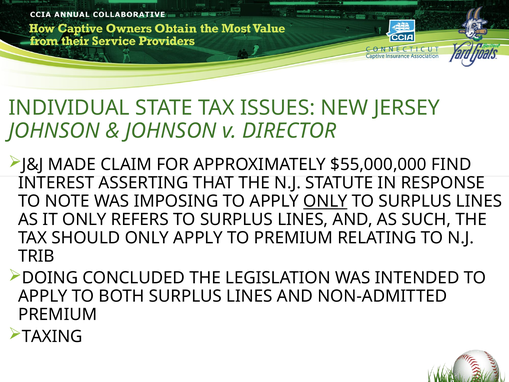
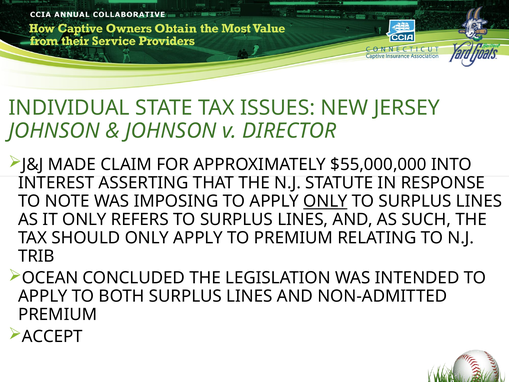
FIND: FIND -> INTO (451, 164)
DOING: DOING -> OCEAN (50, 278)
TAXING: TAXING -> ACCEPT (52, 336)
